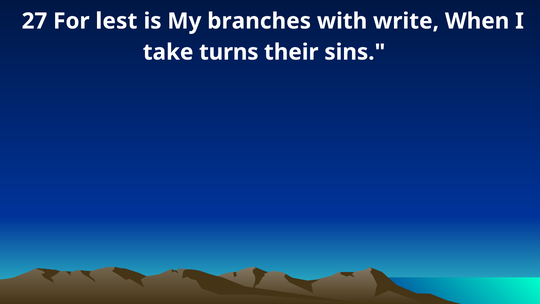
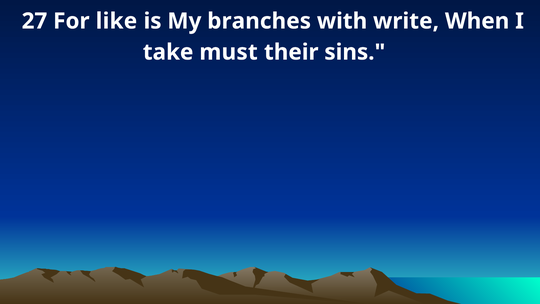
lest: lest -> like (116, 21)
turns: turns -> must (229, 52)
